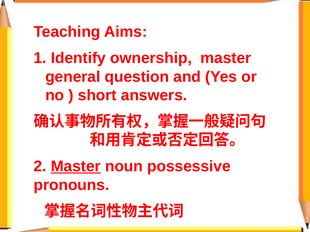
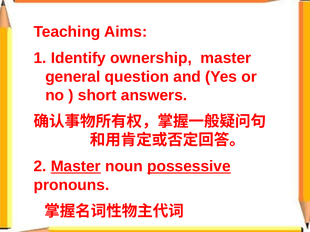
possessive underline: none -> present (189, 167)
